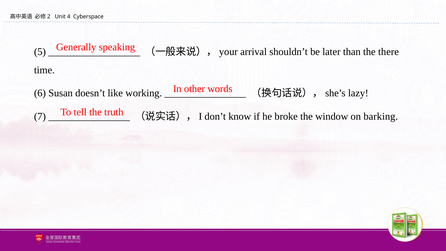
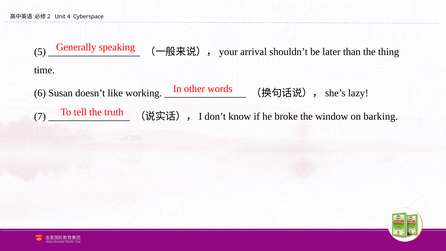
there: there -> thing (389, 52)
